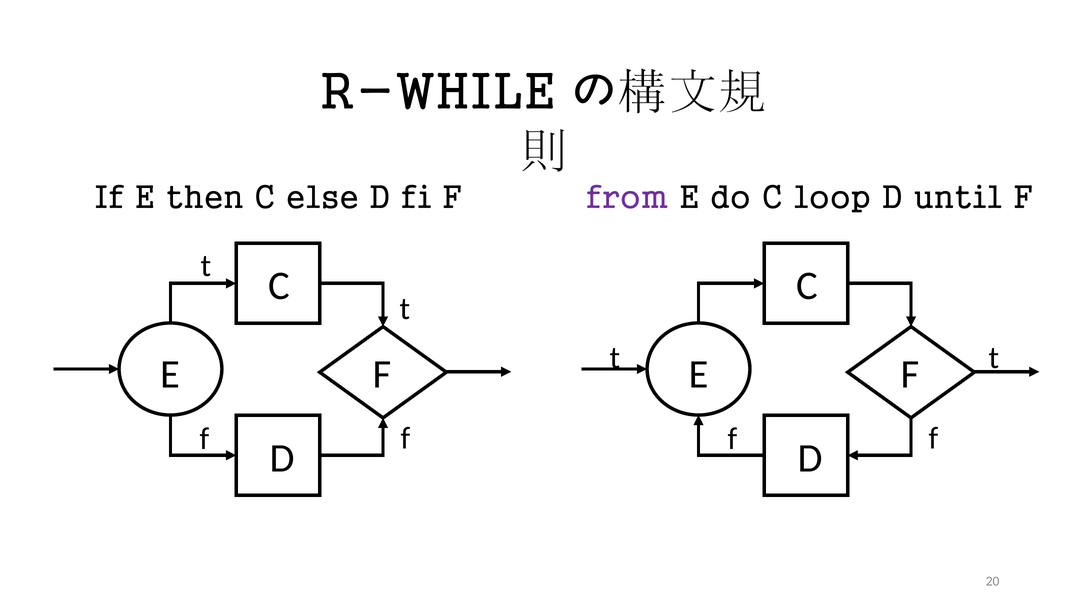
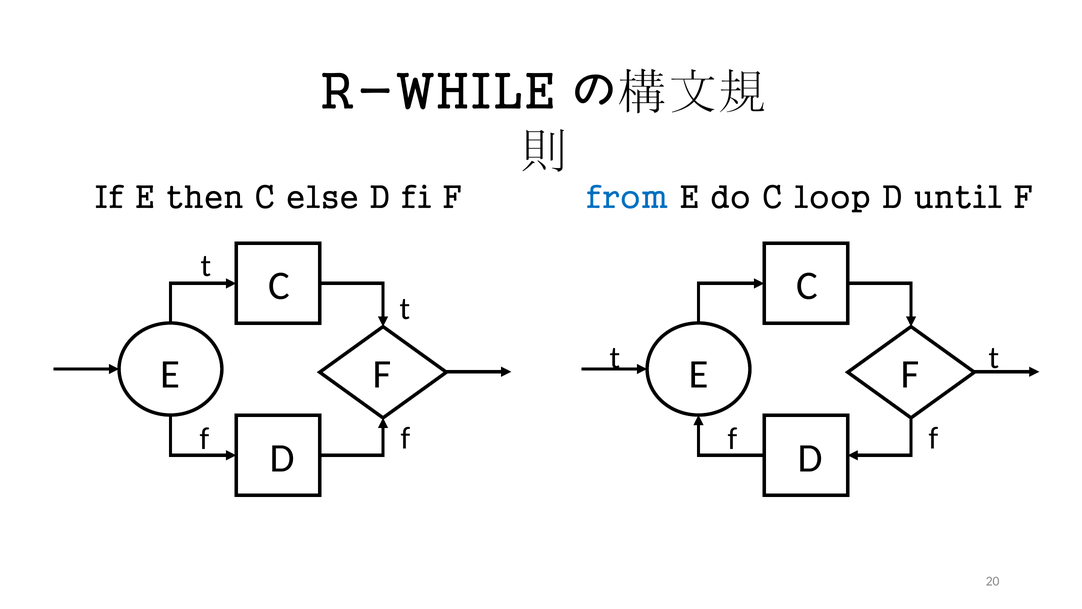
from colour: purple -> blue (628, 198)
